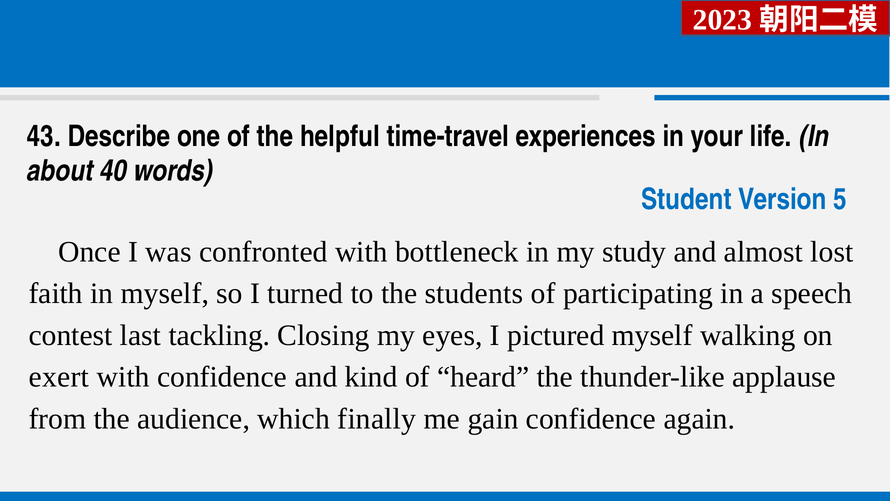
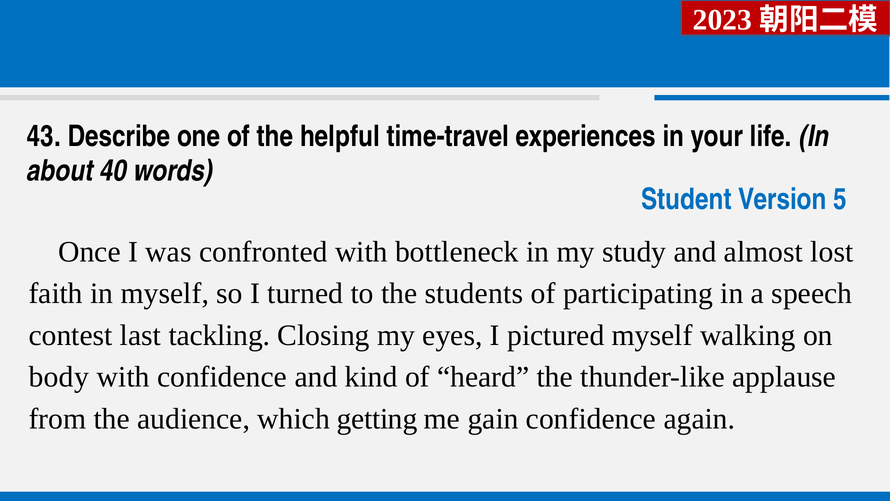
exert: exert -> body (59, 377)
finally: finally -> getting (377, 418)
